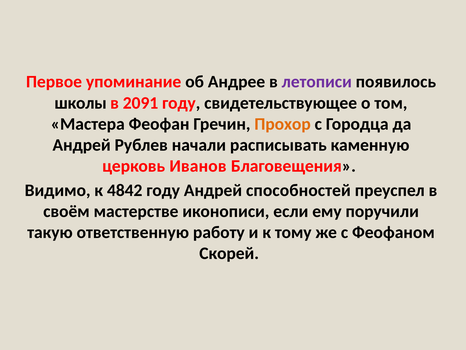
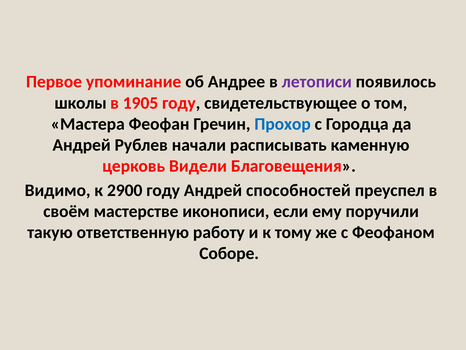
2091: 2091 -> 1905 (141, 103)
Прохор colour: orange -> blue (283, 124)
Иванов: Иванов -> Видели (198, 166)
4842: 4842 -> 2900 (125, 190)
Скорей: Скорей -> Соборе (229, 253)
